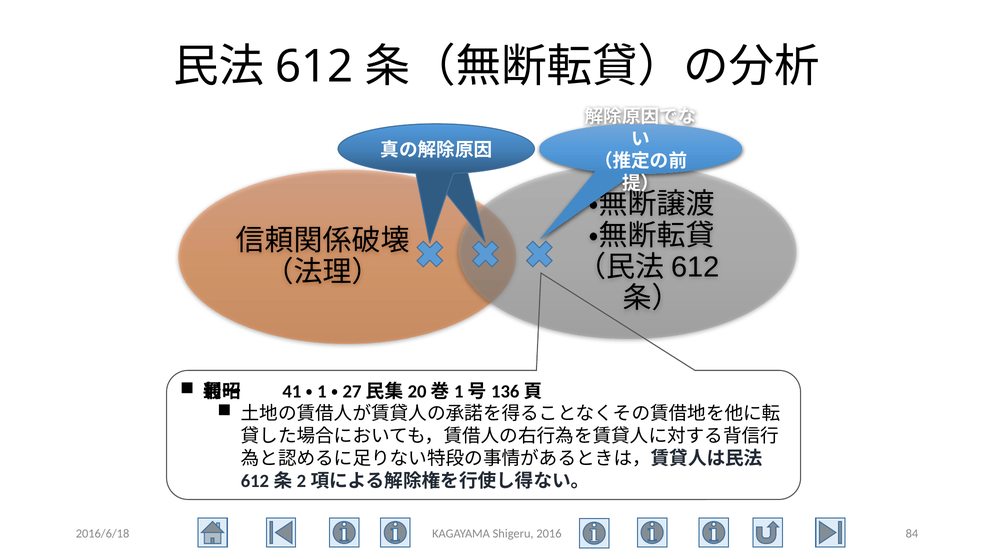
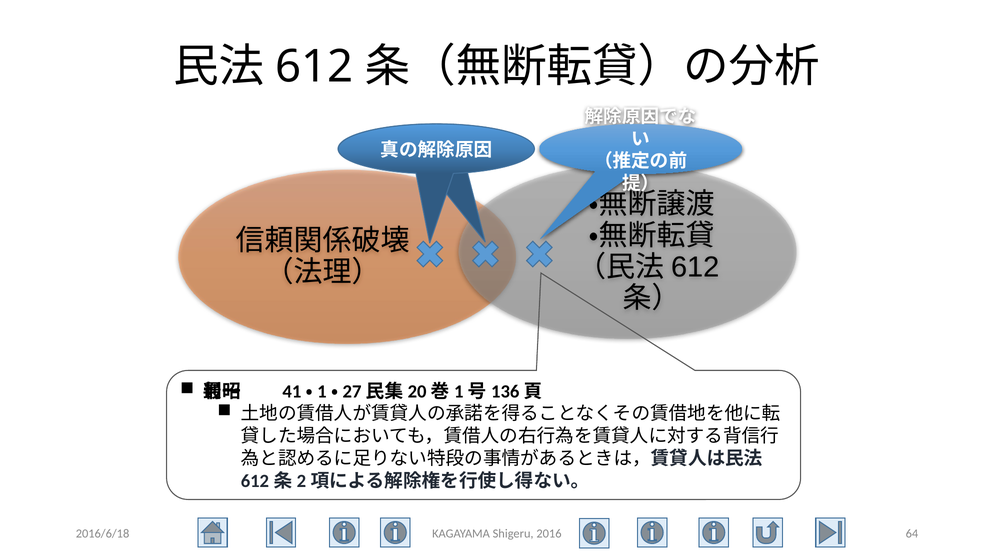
84: 84 -> 64 (912, 534)
